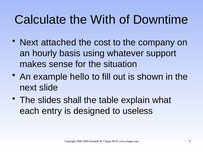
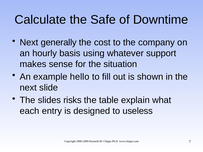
With: With -> Safe (103, 20)
attached: attached -> generally (59, 43)
shall: shall -> risks (72, 100)
